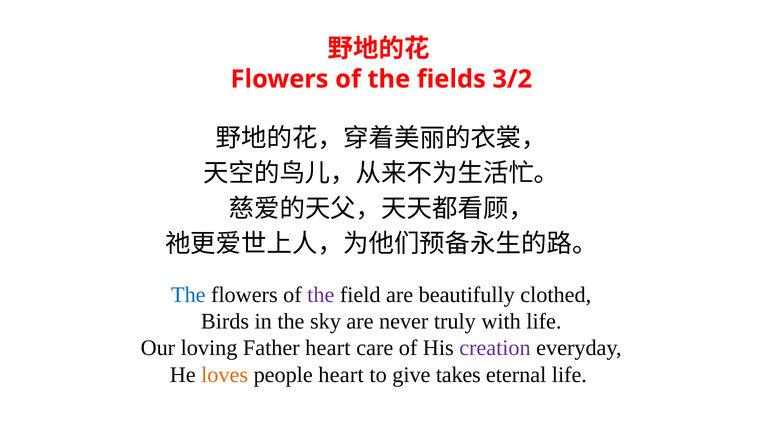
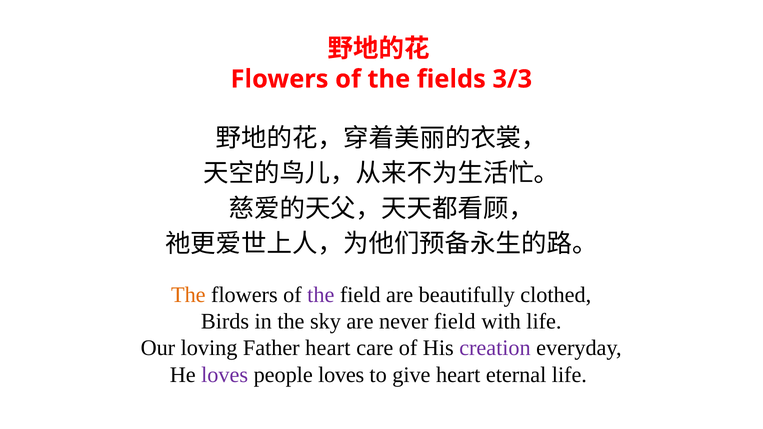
3/2: 3/2 -> 3/3 (512, 79)
The colour: blue -> orange (188, 295)
never truly: truly -> field (455, 322)
loves colour: orange -> purple (225, 375)
people heart: heart -> loves (341, 375)
give takes: takes -> heart (458, 375)
